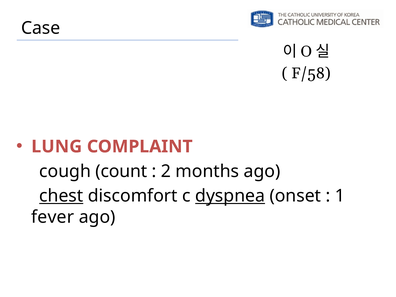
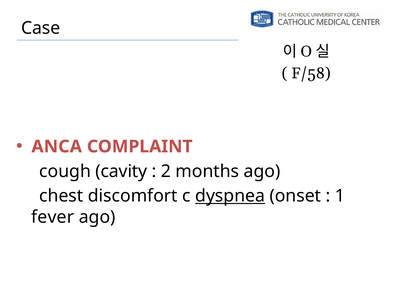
LUNG: LUNG -> ANCA (57, 147)
count: count -> cavity (121, 171)
chest underline: present -> none (61, 196)
